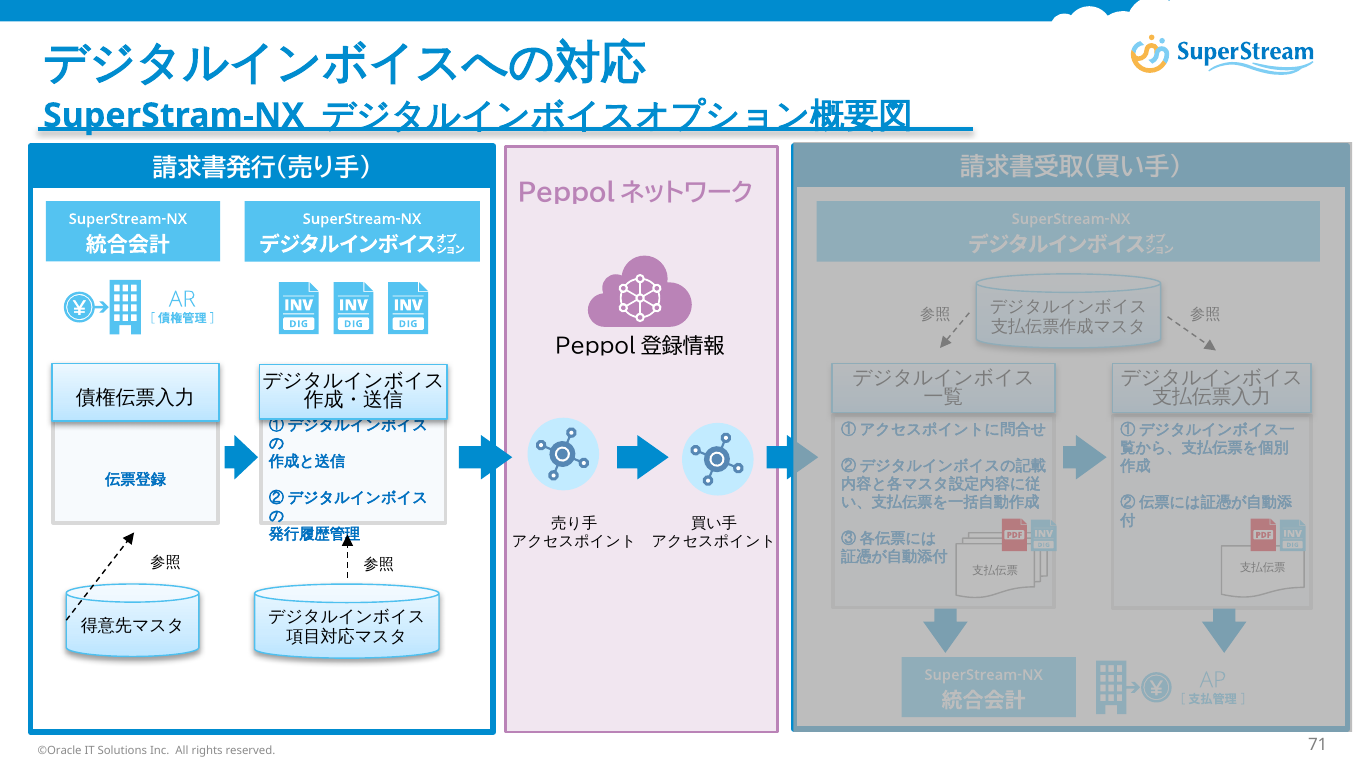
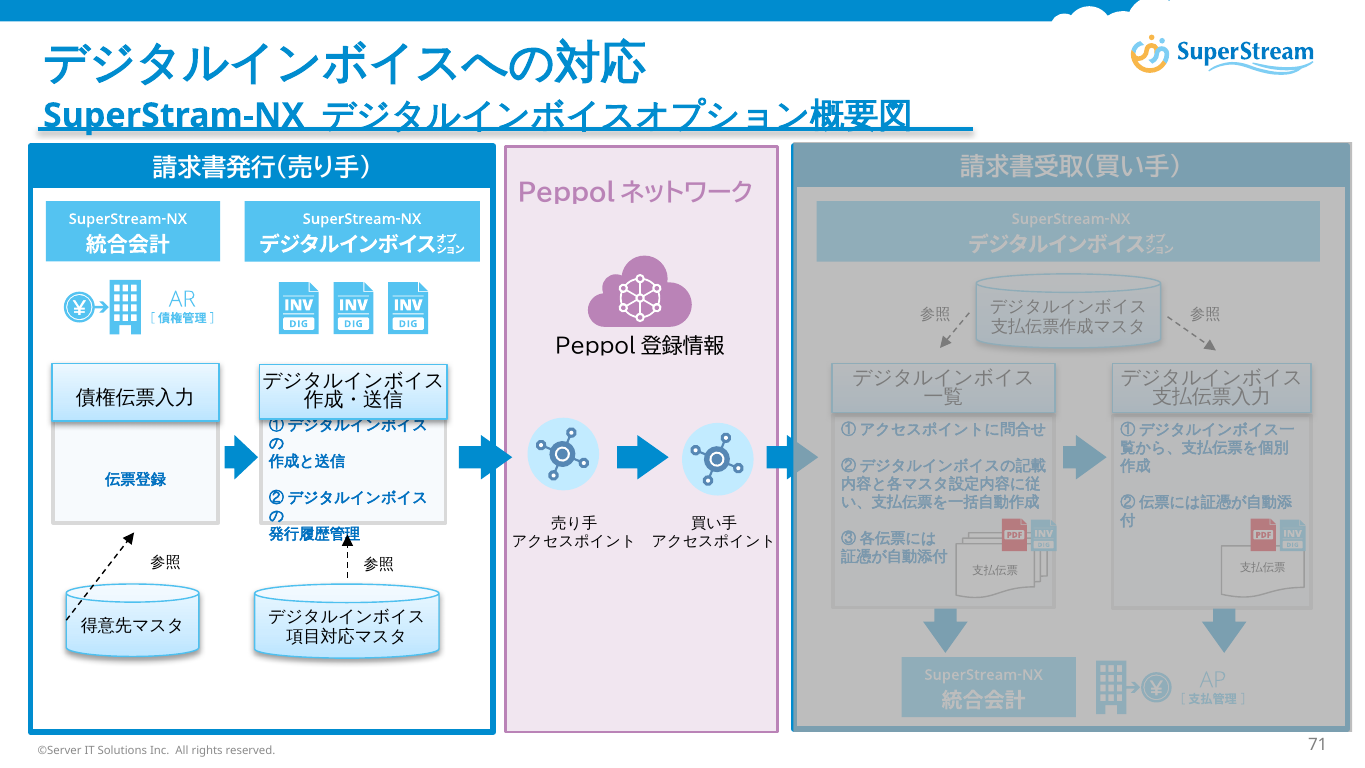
©Oracle: ©Oracle -> ©Server (60, 750)
